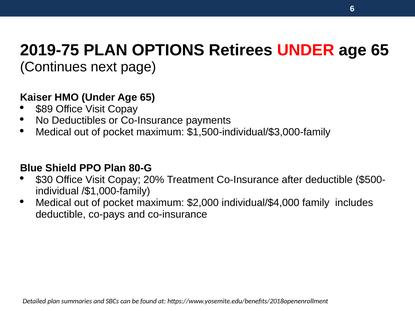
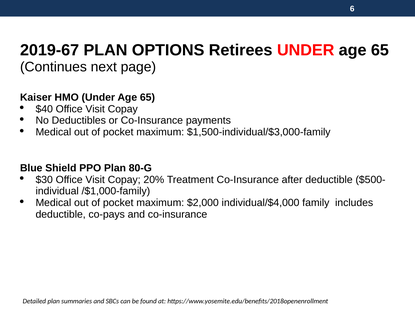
2019-75: 2019-75 -> 2019-67 (50, 50)
$89: $89 -> $40 (44, 109)
